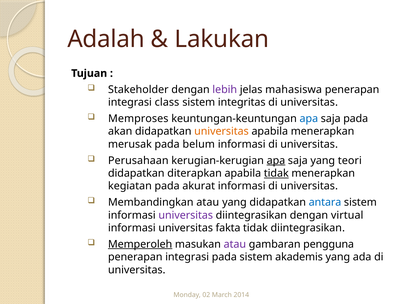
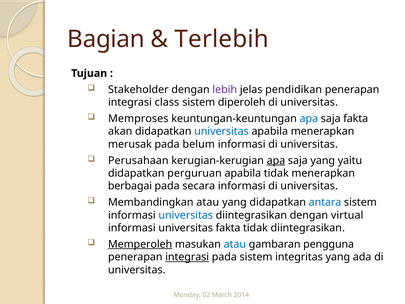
Adalah: Adalah -> Bagian (106, 39)
Lakukan: Lakukan -> Terlebih (222, 39)
mahasiswa: mahasiswa -> pendidikan (294, 89)
integritas: integritas -> diperoleh (242, 102)
saja pada: pada -> fakta (356, 119)
universitas colour: orange -> blue (221, 131)
teori: teori -> yaitu (350, 160)
diterapkan: diterapkan -> perguruan (195, 173)
tidak underline: present -> none (276, 173)
kegiatan: kegiatan -> berbagai (130, 186)
akurat: akurat -> secara (199, 186)
universitas colour: purple -> blue (186, 215)
atau colour: purple -> blue (235, 244)
integrasi underline: none -> present (187, 257)
akademis: akademis -> integritas (299, 257)
